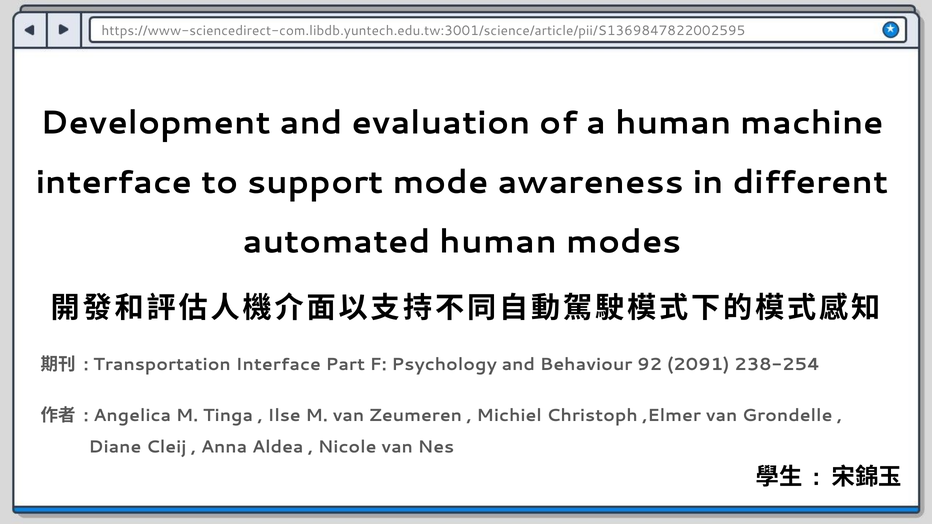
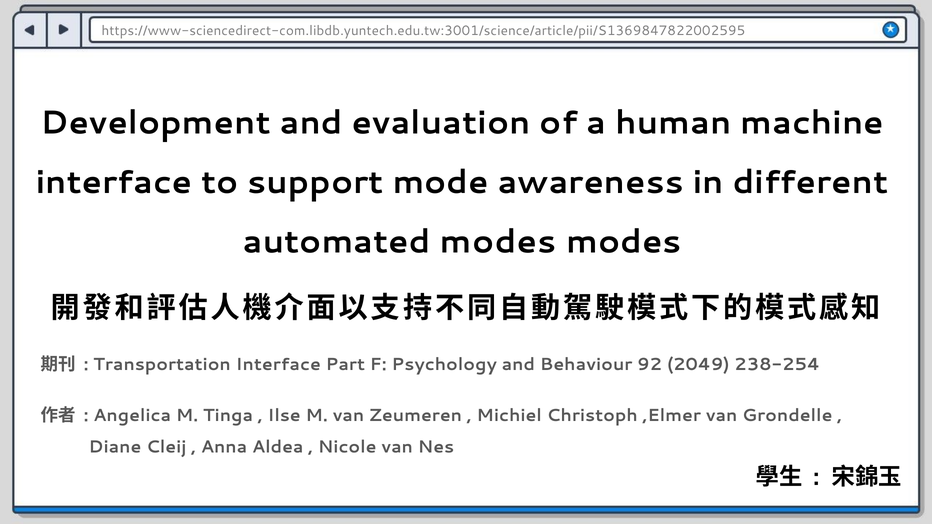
automated human: human -> modes (498, 242)
2091: 2091 -> 2049 (698, 365)
